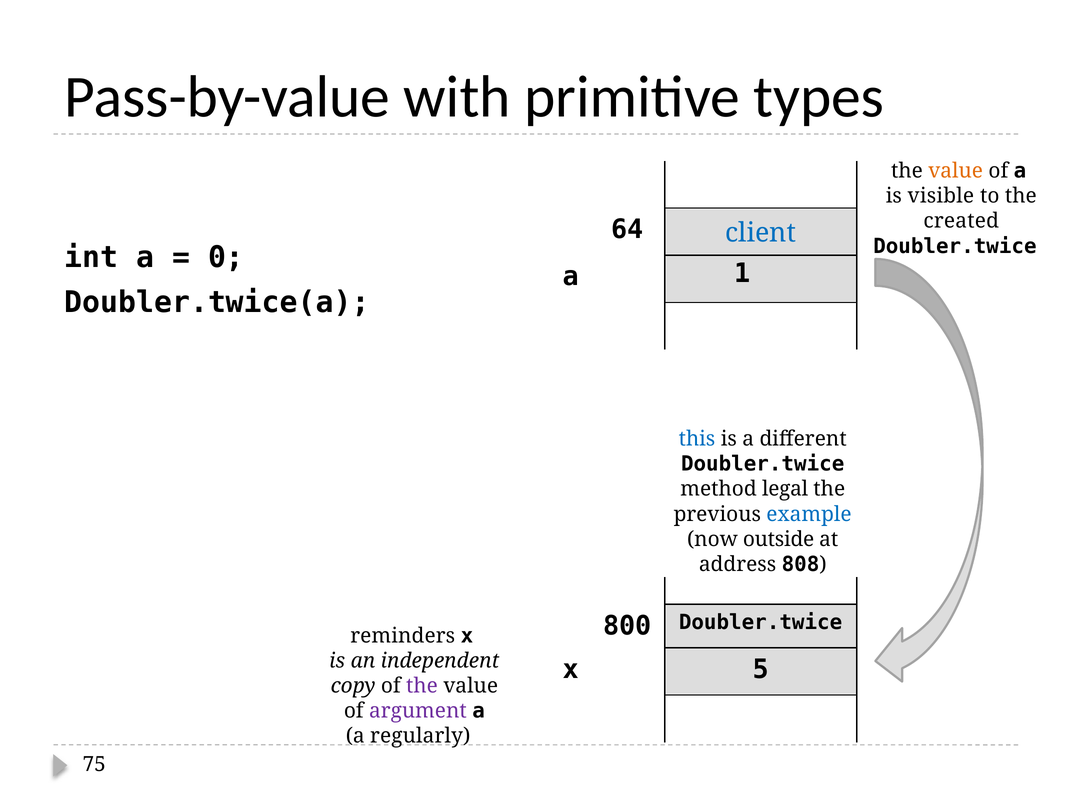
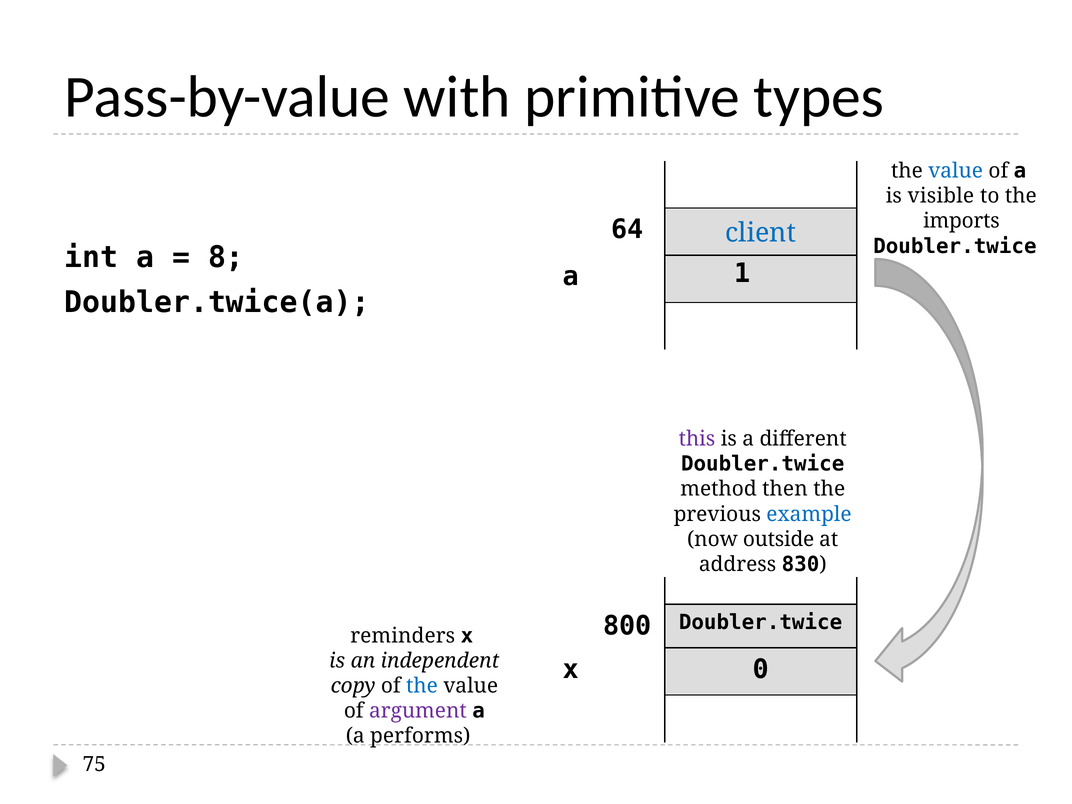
value colour: orange -> blue (956, 171)
created: created -> imports (961, 221)
0: 0 -> 8 (226, 258)
this colour: blue -> purple (697, 439)
legal: legal -> then (785, 489)
808: 808 -> 830 (801, 564)
5: 5 -> 0 (761, 669)
the colour: purple -> blue (422, 686)
regularly: regularly -> performs (420, 736)
